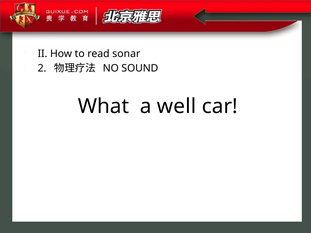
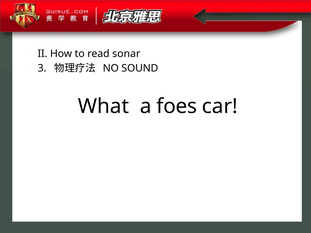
2: 2 -> 3 (42, 68)
well: well -> foes (177, 106)
